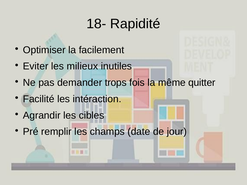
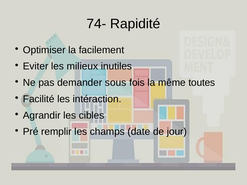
18-: 18- -> 74- (96, 24)
trops: trops -> sous (116, 83)
quitter: quitter -> toutes (202, 83)
